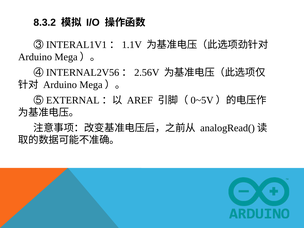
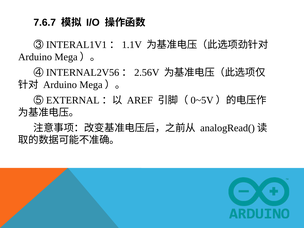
8.3.2: 8.3.2 -> 7.6.7 (45, 22)
